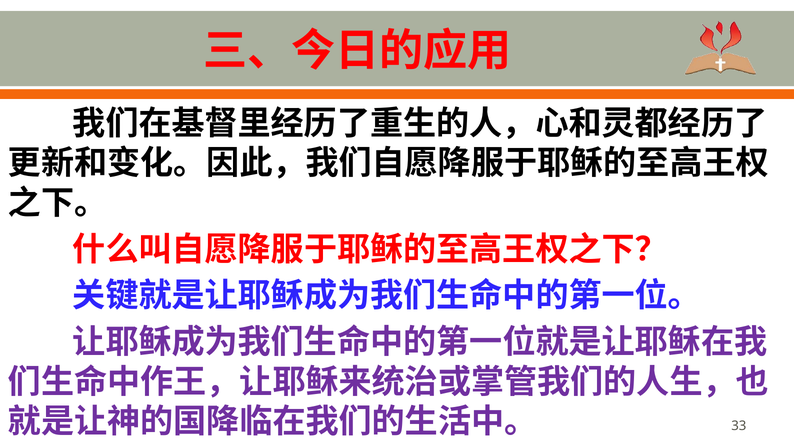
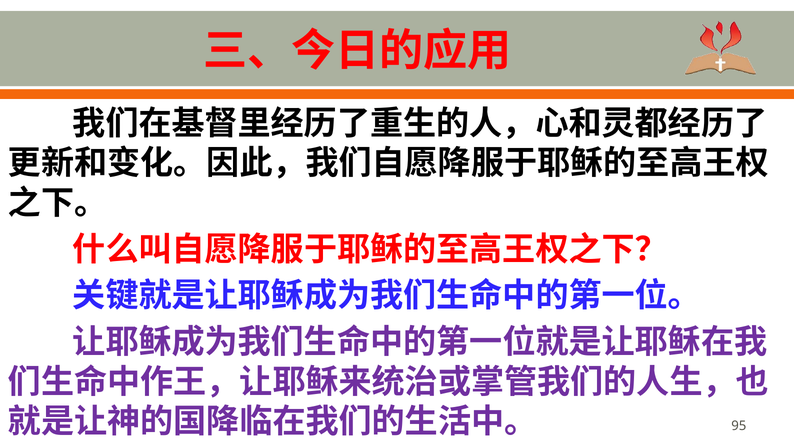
33: 33 -> 95 (739, 426)
